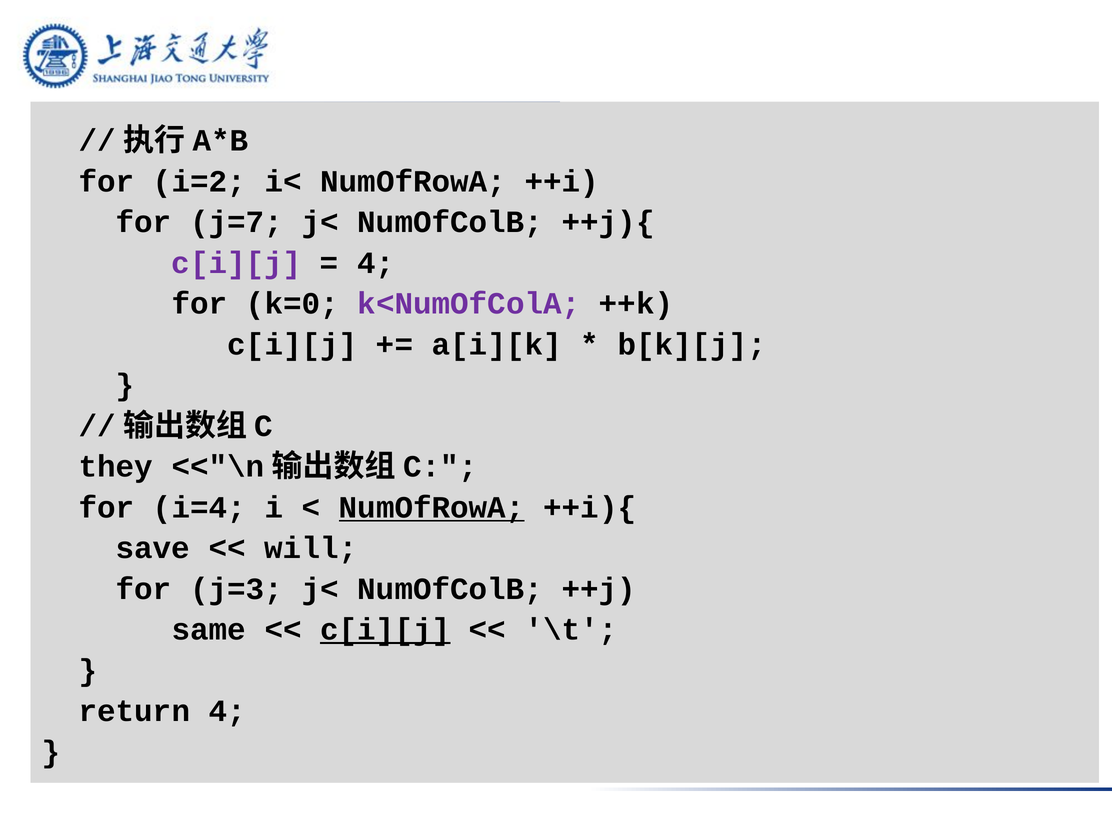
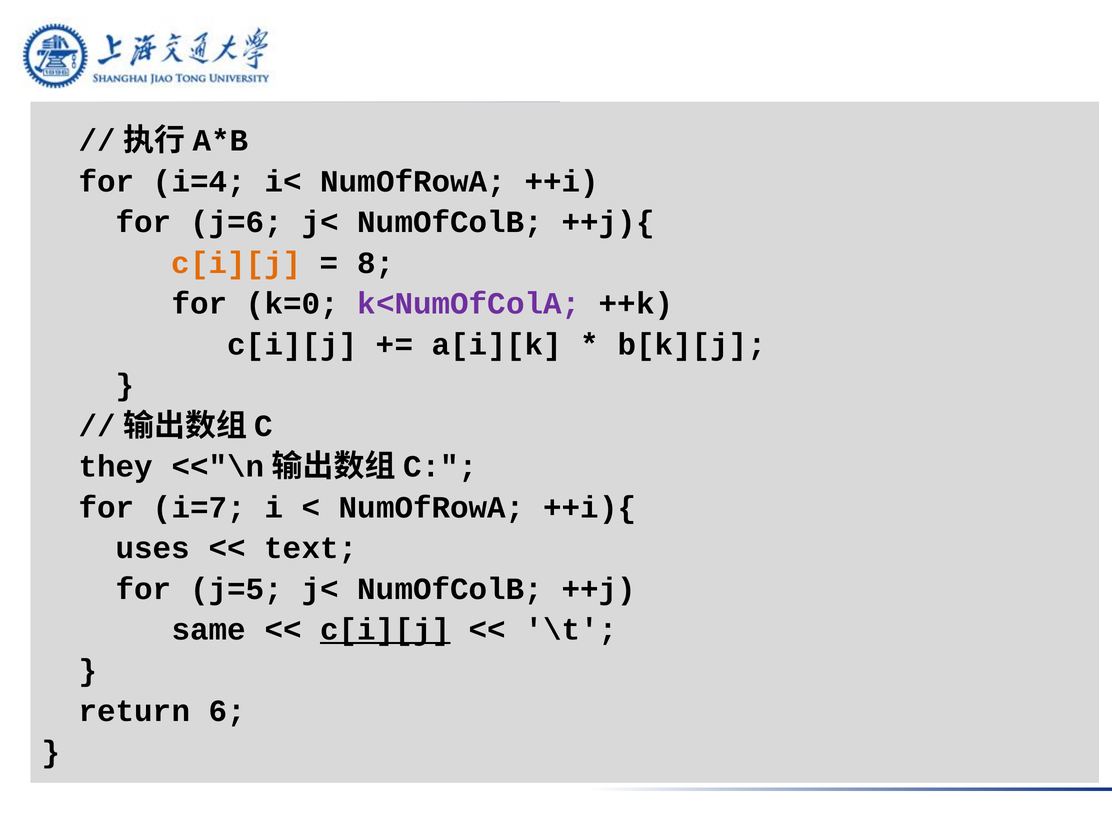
i=2: i=2 -> i=4 (199, 181)
j=7: j=7 -> j=6 (236, 222)
c[i][j colour: purple -> orange (236, 263)
4: 4 -> 8 (376, 263)
i=4: i=4 -> i=7 (199, 507)
NumOfRowA underline: present -> none (432, 507)
save: save -> uses (153, 548)
will: will -> text (311, 548)
j=3: j=3 -> j=5 (236, 589)
return 4: 4 -> 6 (227, 711)
